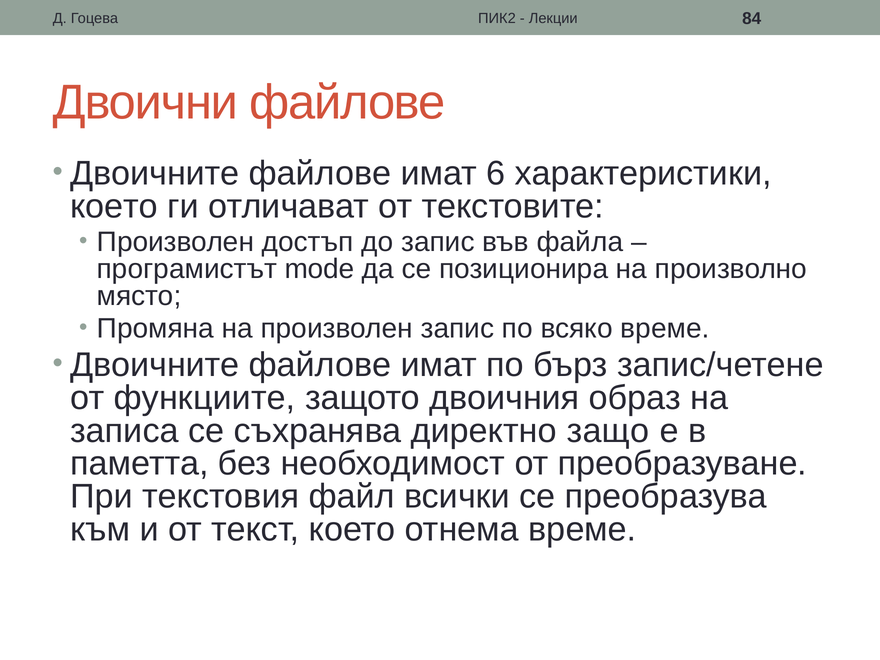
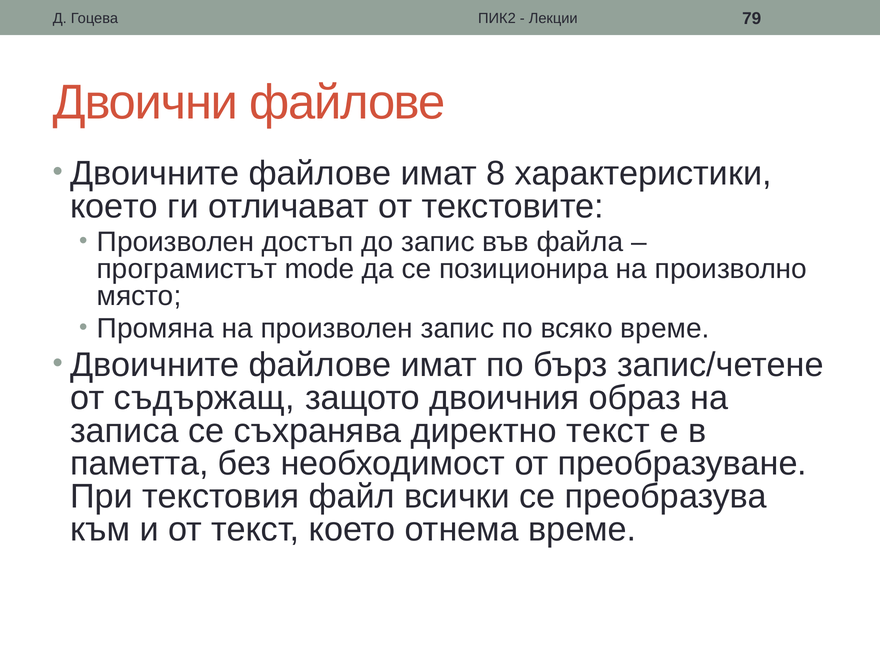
84: 84 -> 79 (752, 19)
6: 6 -> 8 (496, 173)
функциите: функциите -> съдържащ (204, 398)
директно защо: защо -> текст (608, 431)
